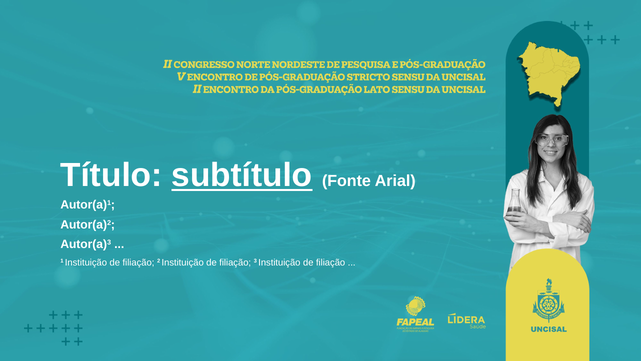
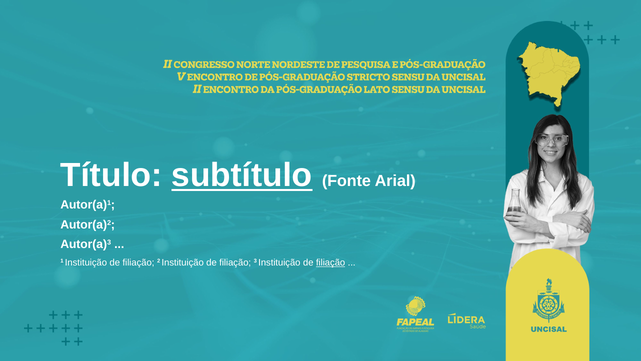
filiação underline: none -> present (331, 262)
